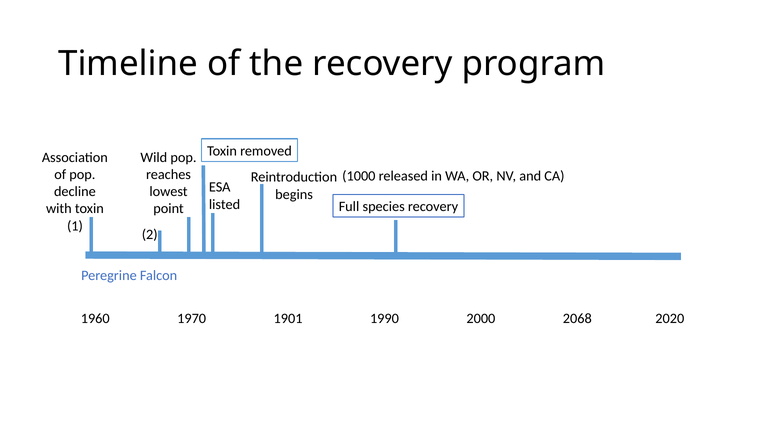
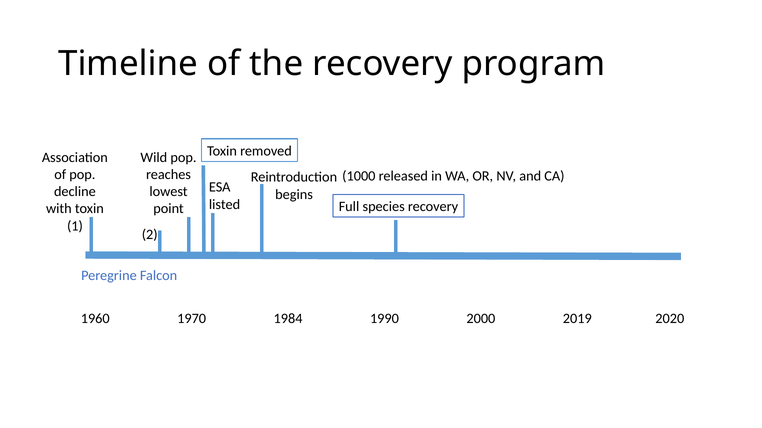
1901: 1901 -> 1984 (288, 319)
2068: 2068 -> 2019 (577, 319)
